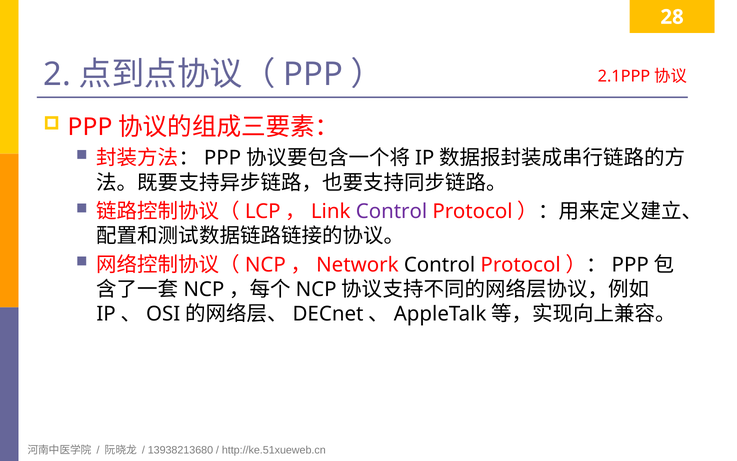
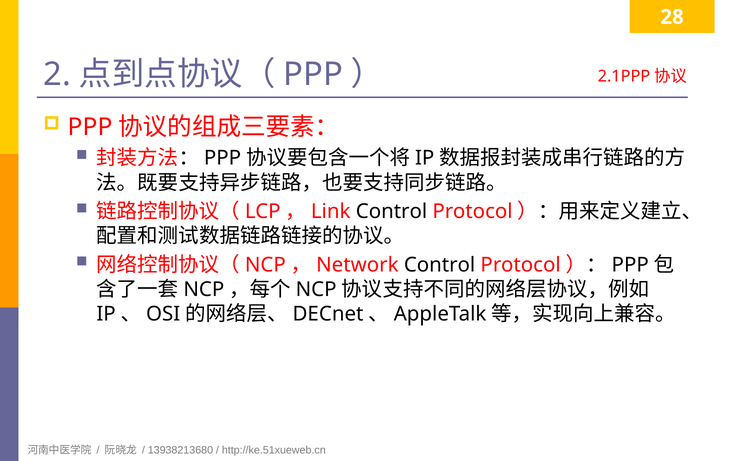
Control colour: purple -> black (392, 211)
